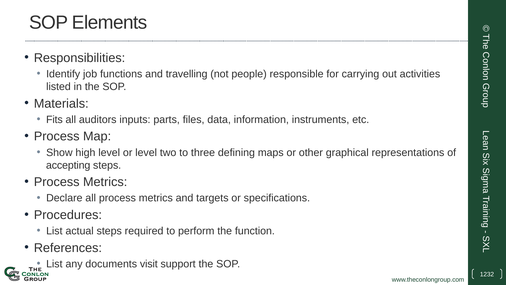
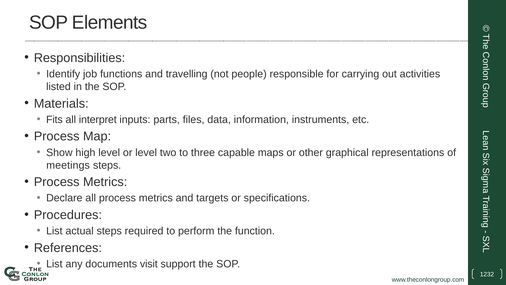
auditors: auditors -> interpret (98, 119)
defining: defining -> capable (236, 152)
accepting: accepting -> meetings (68, 165)
